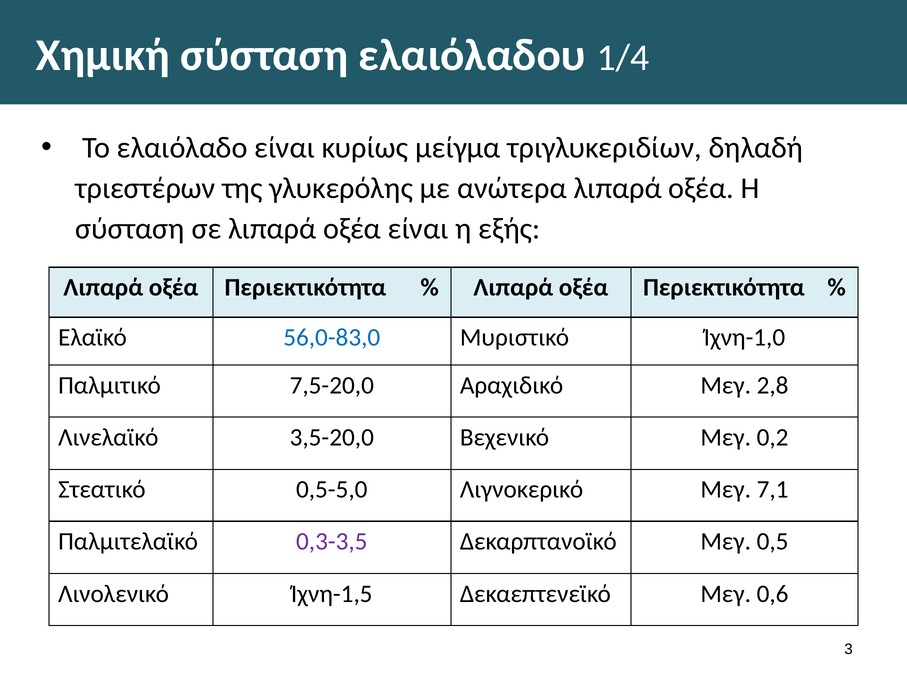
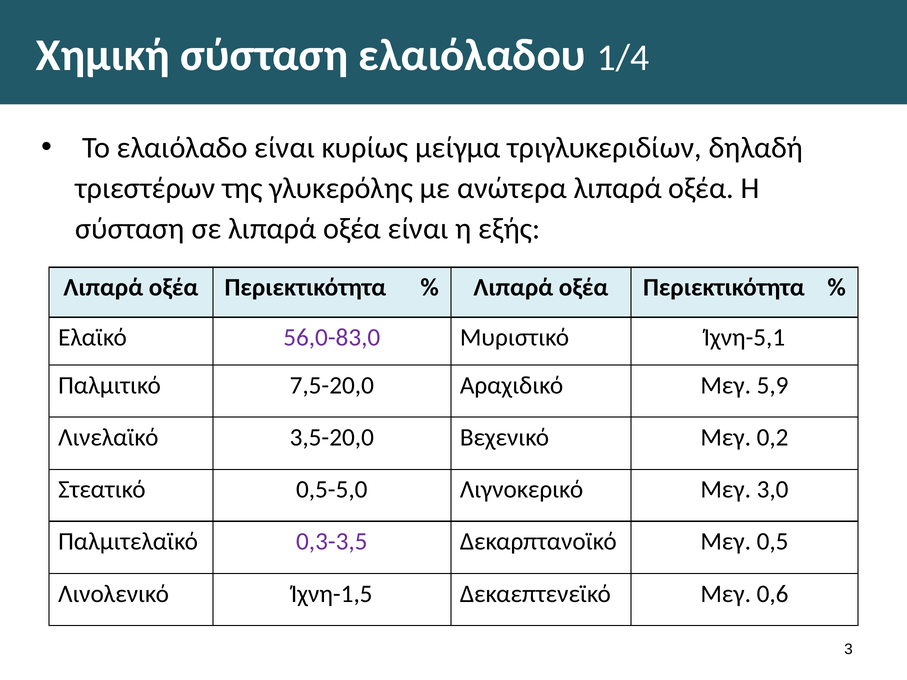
56,0-83,0 colour: blue -> purple (332, 338)
Ίχνη-1,0: Ίχνη-1,0 -> Ίχνη-5,1 (744, 338)
2,8: 2,8 -> 5,9 (773, 385)
7,1: 7,1 -> 3,0 (773, 490)
